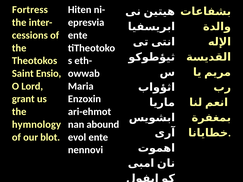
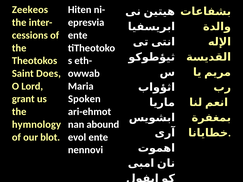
Fortress: Fortress -> Zeekeos (30, 10)
Ensio: Ensio -> Does (49, 74)
Enzoxin: Enzoxin -> Spoken (84, 99)
